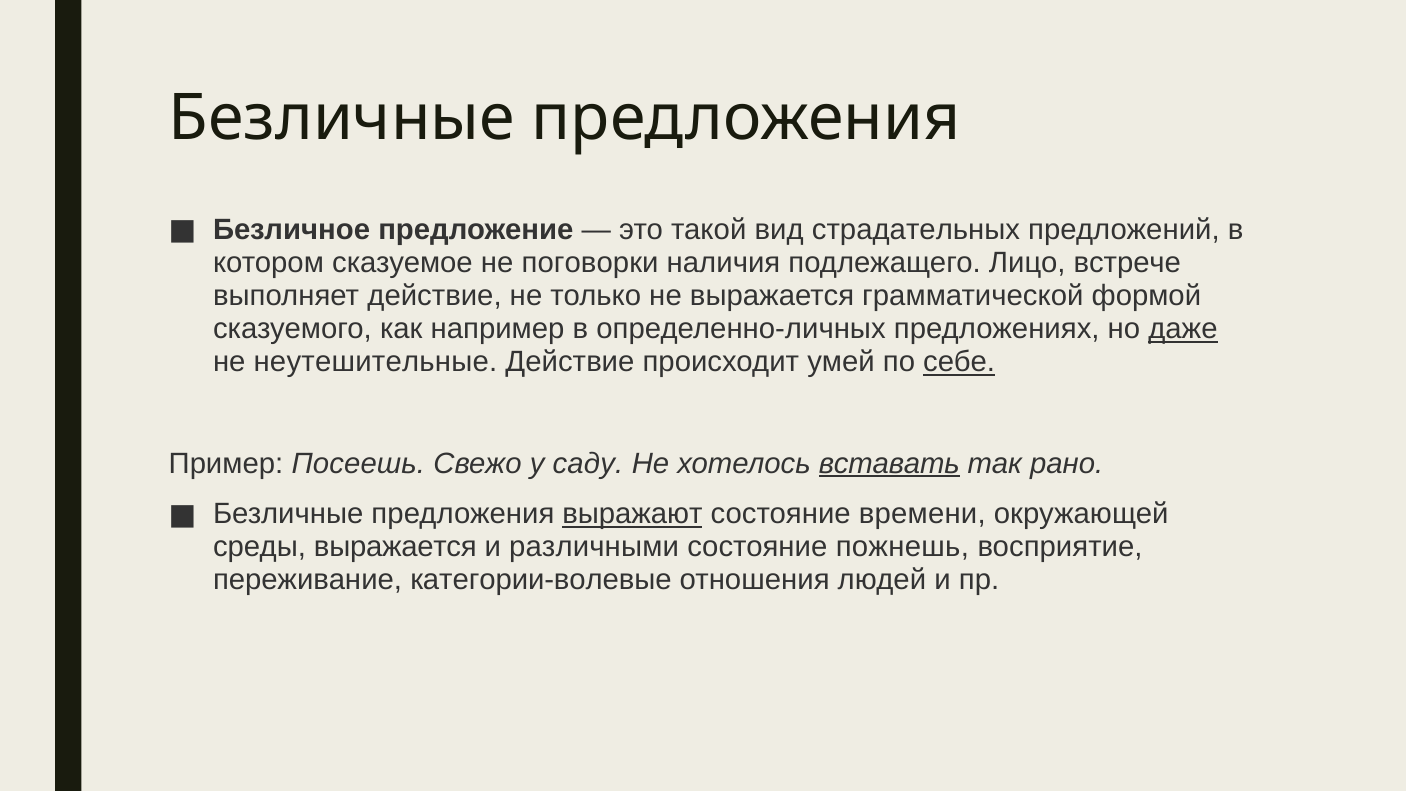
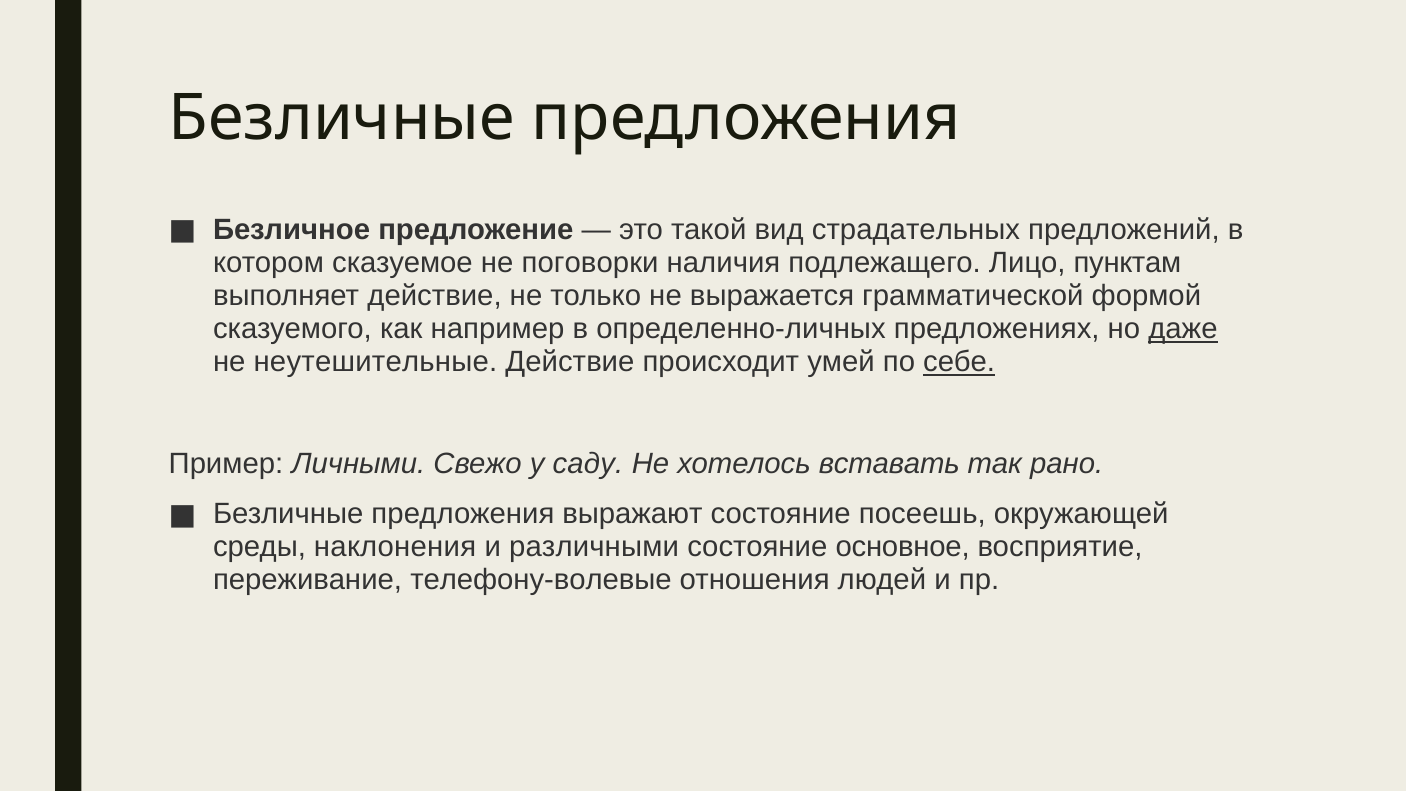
встрече: встрече -> пунктам (1127, 263)
Посеешь: Посеешь -> Личными (358, 463)
вставать underline: present -> none (889, 463)
выражают underline: present -> none (633, 514)
времени: времени -> посеешь (922, 514)
среды выражается: выражается -> наклонения (395, 547)
пожнешь: пожнешь -> основное (903, 547)
категории-волевые: категории-волевые -> телефону-волевые (541, 580)
